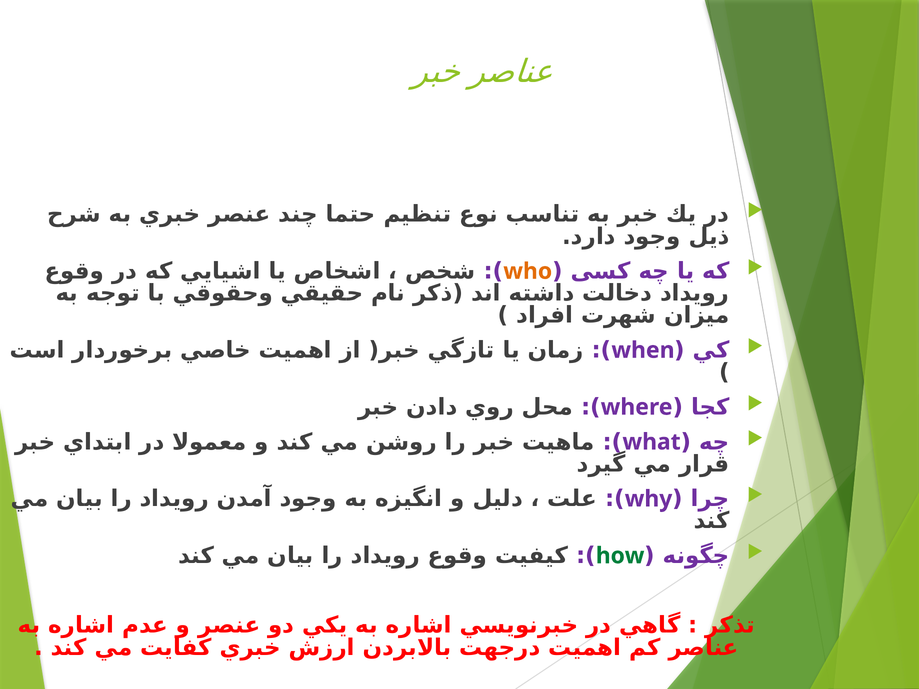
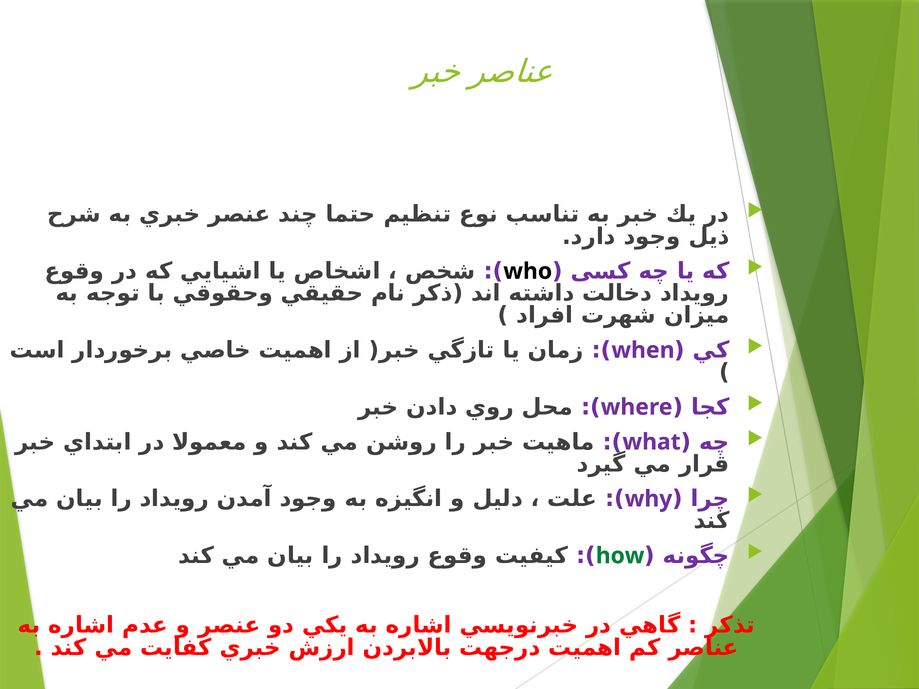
who colour: orange -> black (528, 271)
